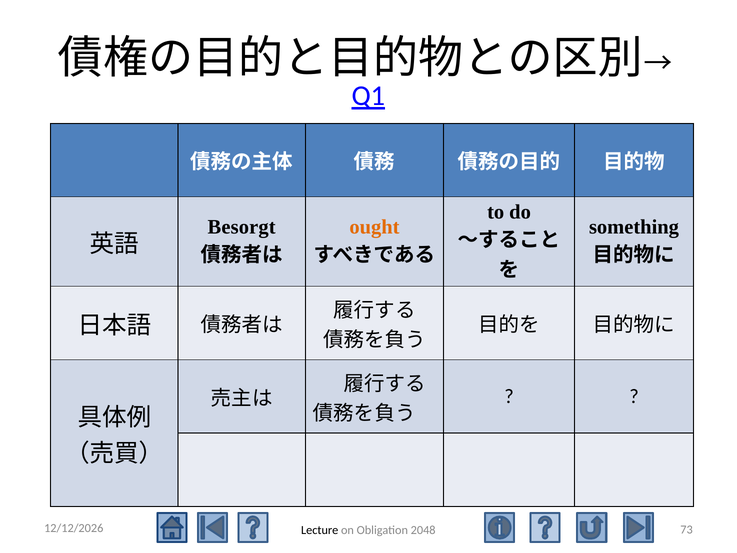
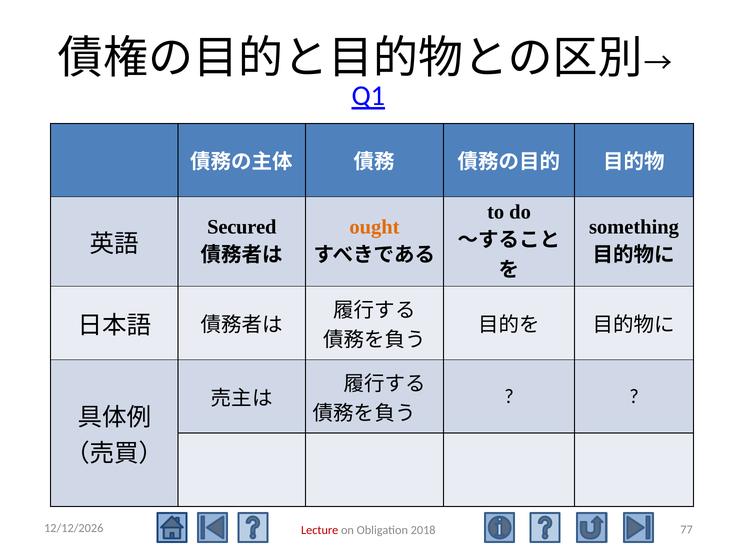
Besorgt: Besorgt -> Secured (242, 227)
73: 73 -> 77 (687, 529)
Lecture colour: black -> red (320, 530)
2048: 2048 -> 2018 (423, 530)
